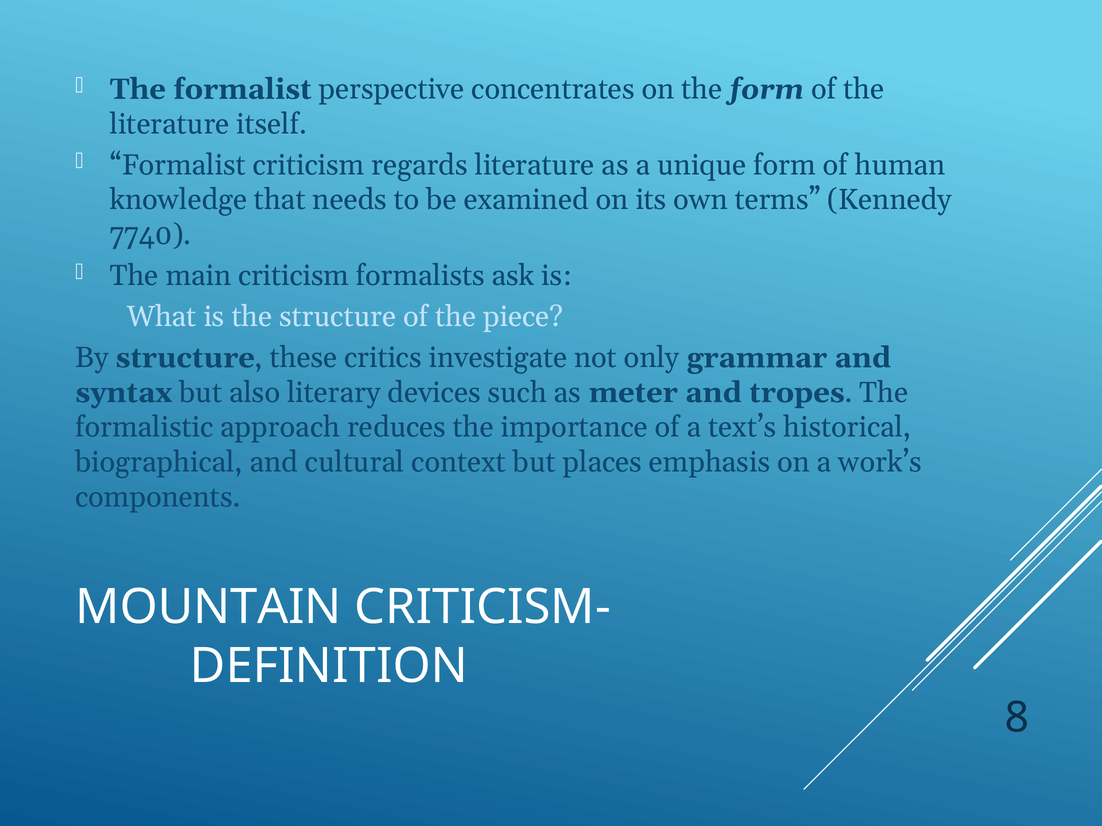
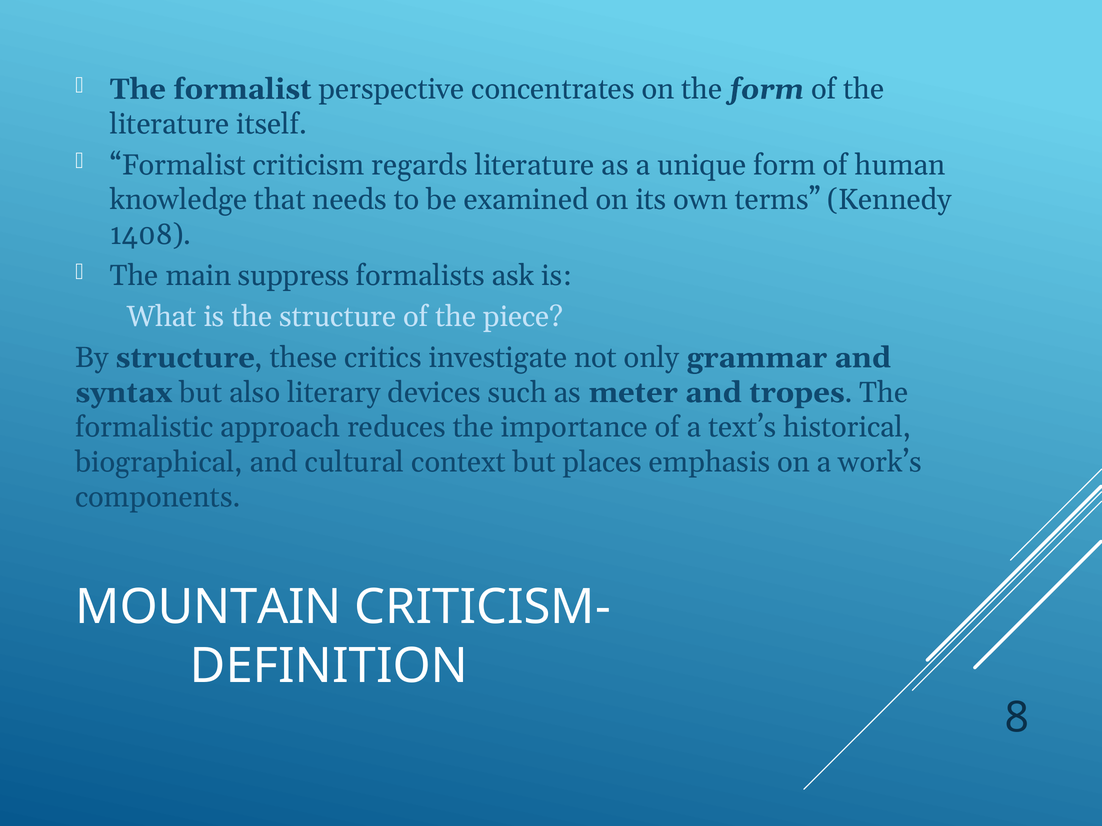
7740: 7740 -> 1408 (150, 235)
main criticism: criticism -> suppress (294, 276)
